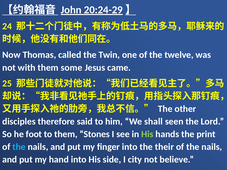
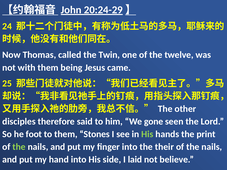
some: some -> being (72, 68)
shall: shall -> gone (154, 122)
the colour: light blue -> light green (19, 147)
city: city -> laid (135, 160)
